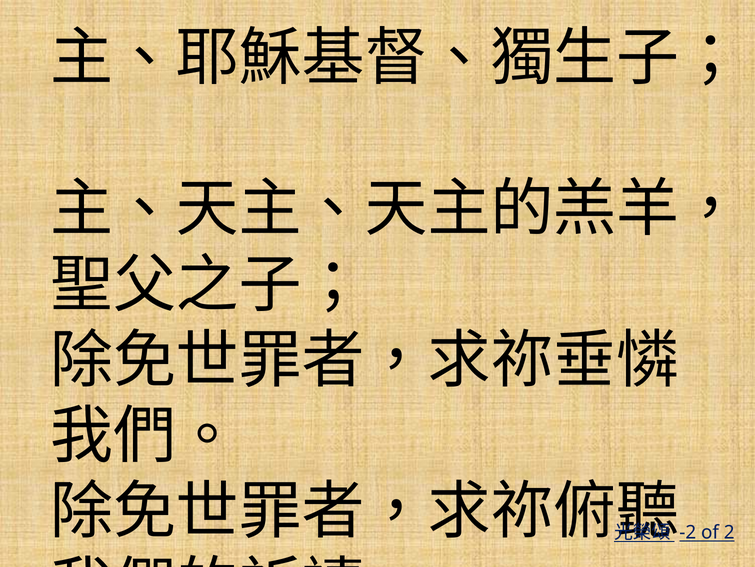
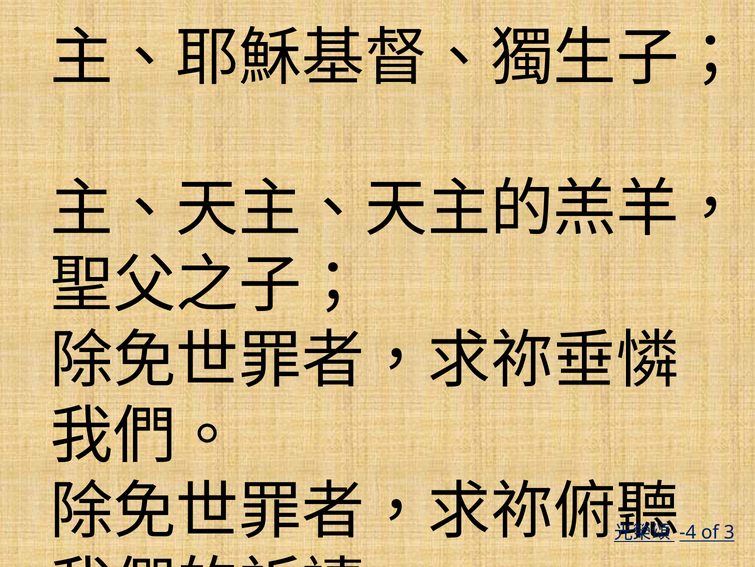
-2: -2 -> -4 (688, 532)
2: 2 -> 3 (729, 532)
